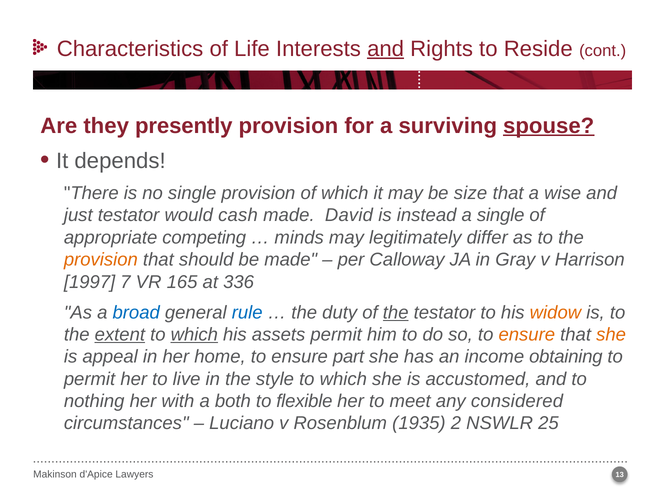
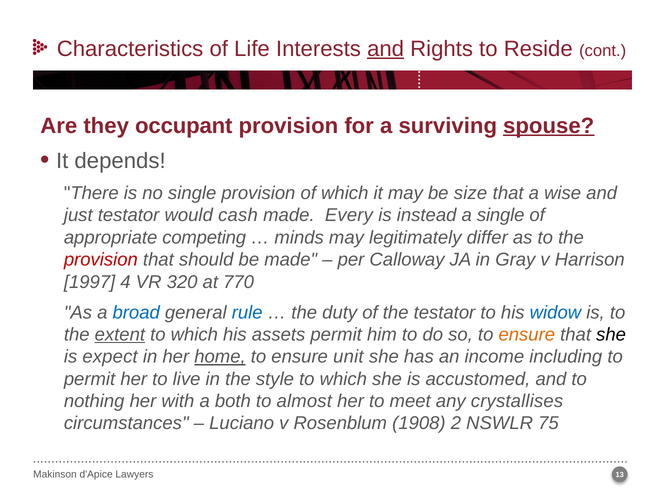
presently: presently -> occupant (184, 126)
David: David -> Every (349, 215)
provision colour: orange -> red (101, 260)
7: 7 -> 4 (125, 282)
165: 165 -> 320 (182, 282)
336: 336 -> 770 (239, 282)
the underline: present -> none (396, 312)
widow colour: orange -> blue (555, 312)
which underline: present -> none (194, 334)
she colour: orange -> black (611, 334)
appeal: appeal -> expect (110, 357)
home underline: none -> present (220, 357)
part: part -> unit (348, 357)
obtaining: obtaining -> including (566, 357)
flexible: flexible -> almost (304, 401)
considered: considered -> crystallises (517, 401)
1935: 1935 -> 1908 (419, 423)
25: 25 -> 75 (548, 423)
